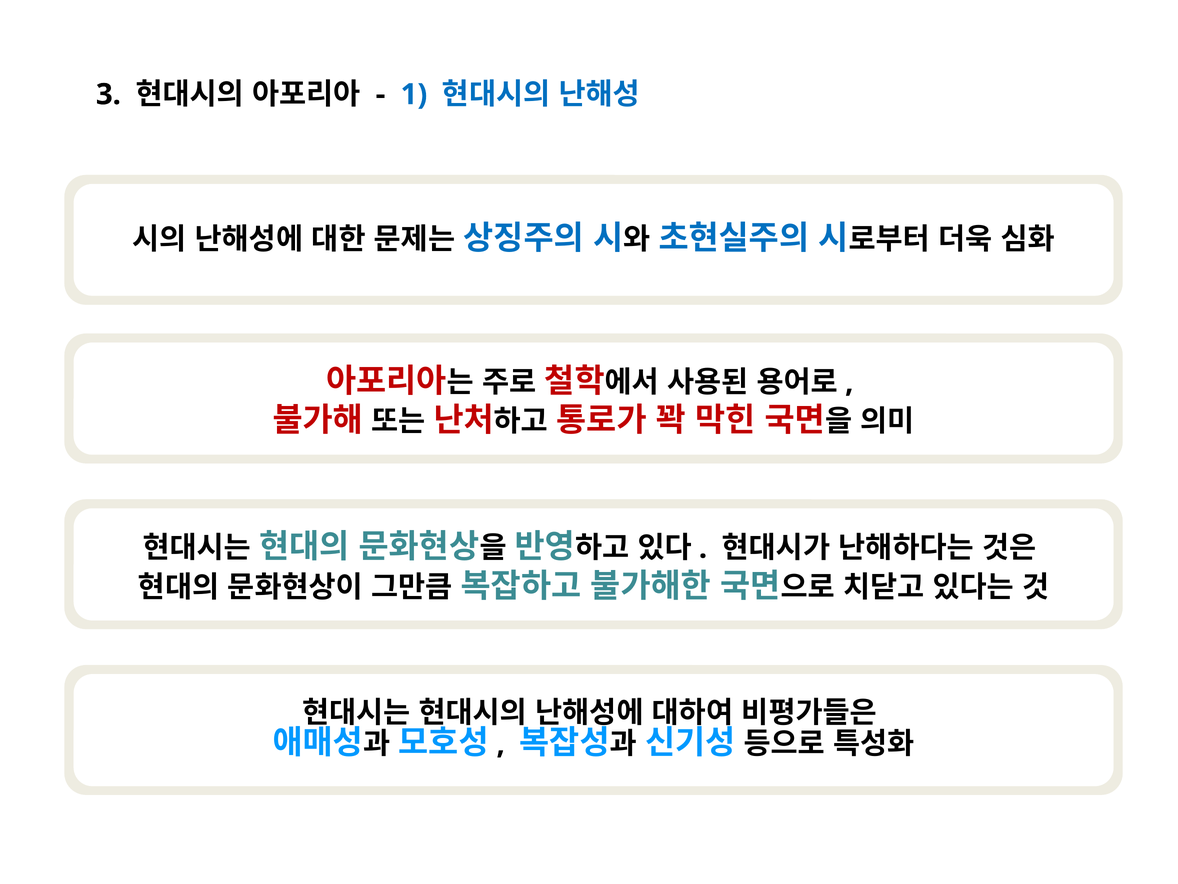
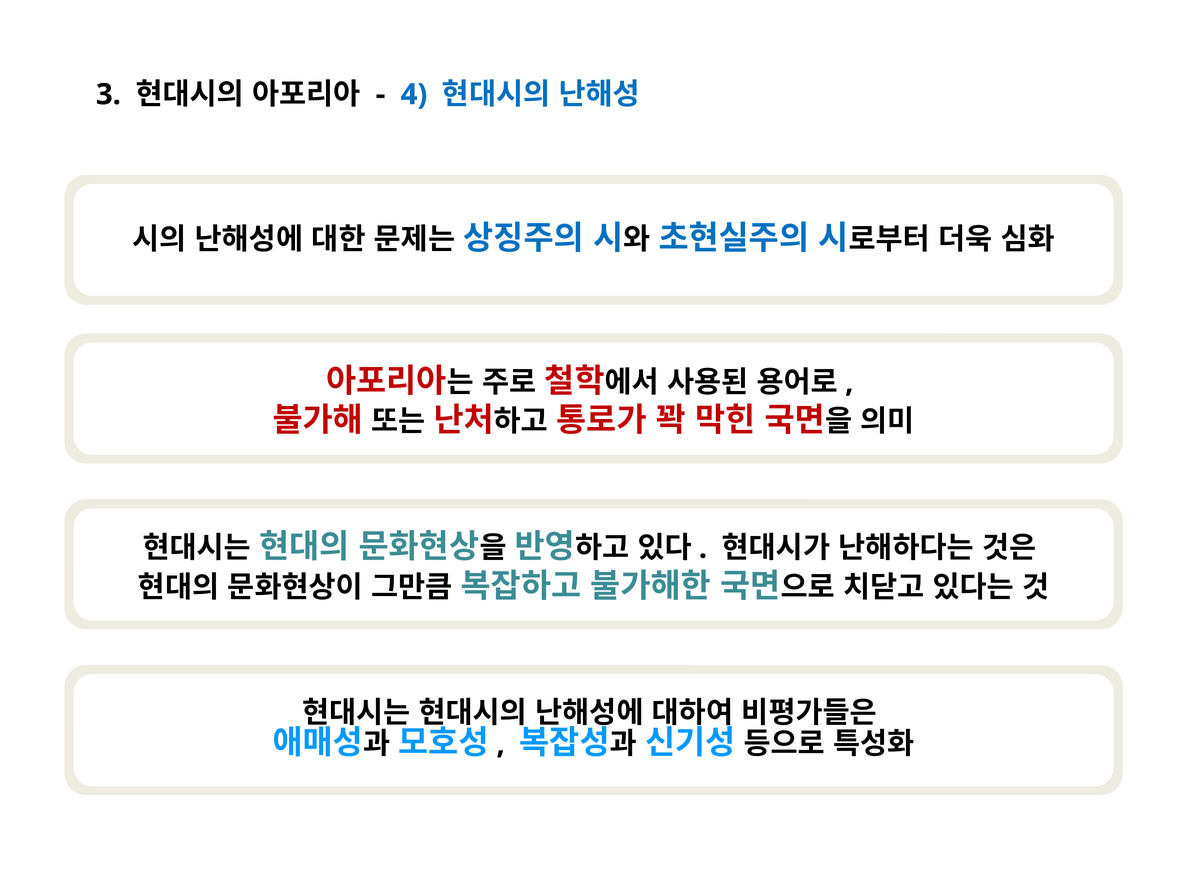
1: 1 -> 4 (414, 94)
